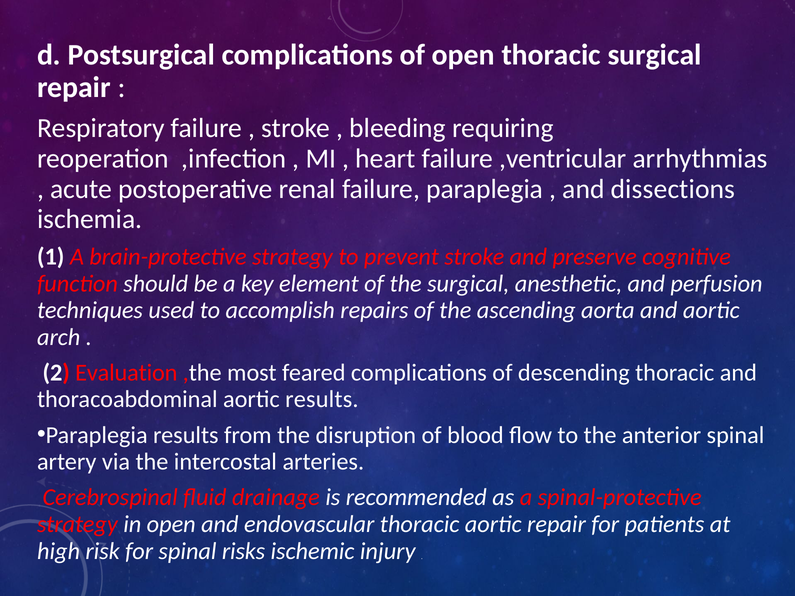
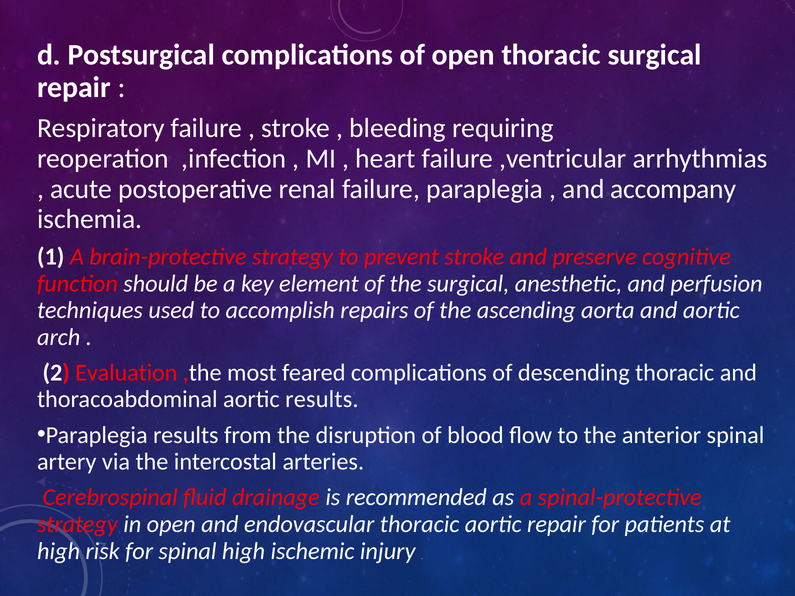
dissections: dissections -> accompany (673, 189)
spinal risks: risks -> high (243, 551)
